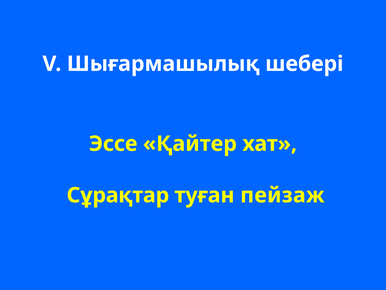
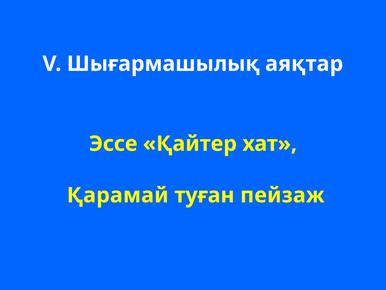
шебері: шебері -> аяқтар (304, 64)
Сұрақтар: Сұрақтар -> Қарамай (118, 195)
